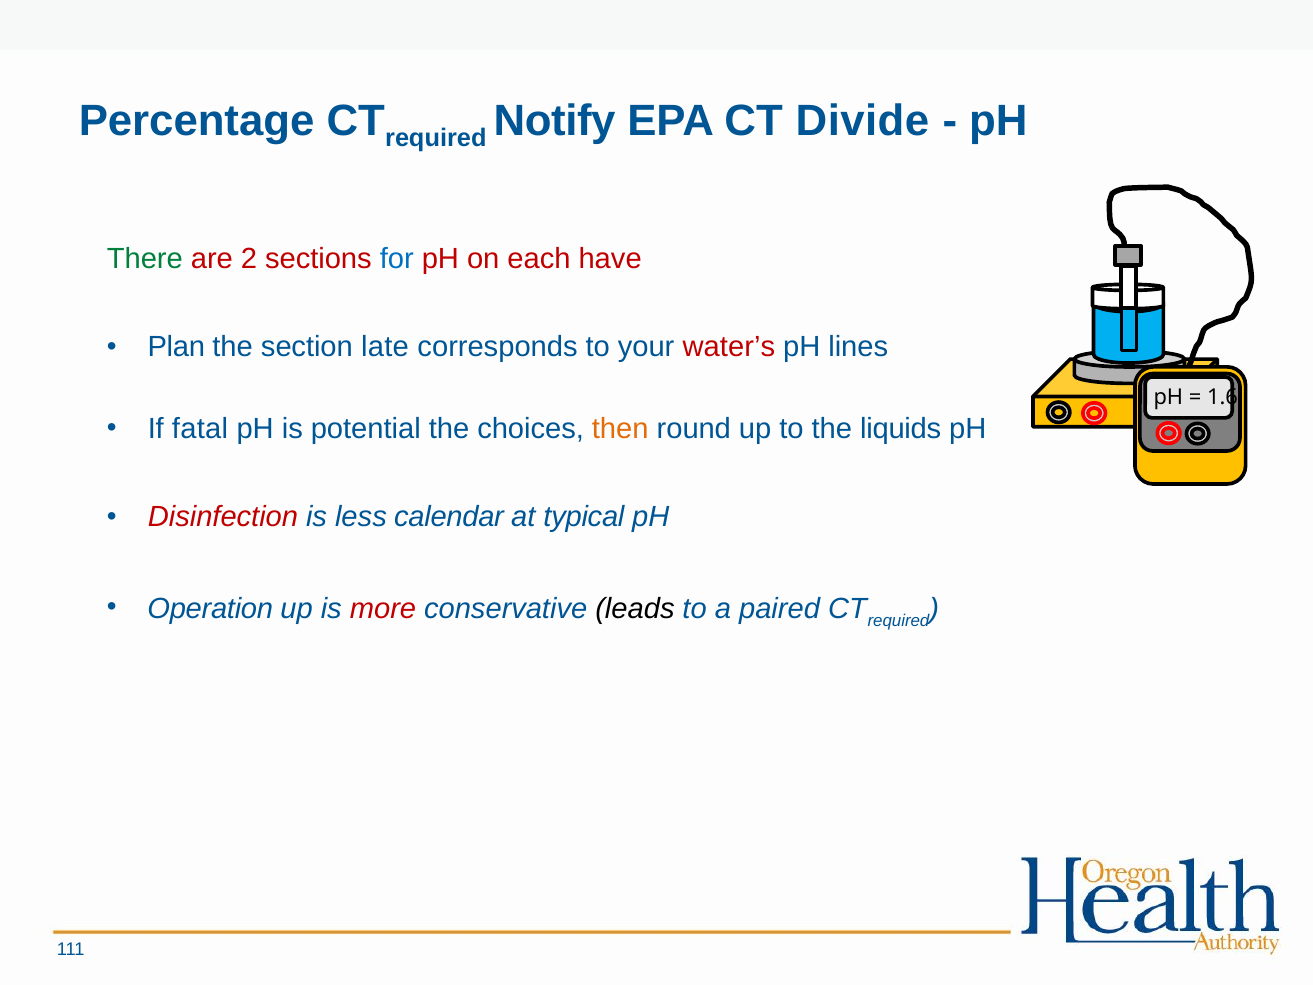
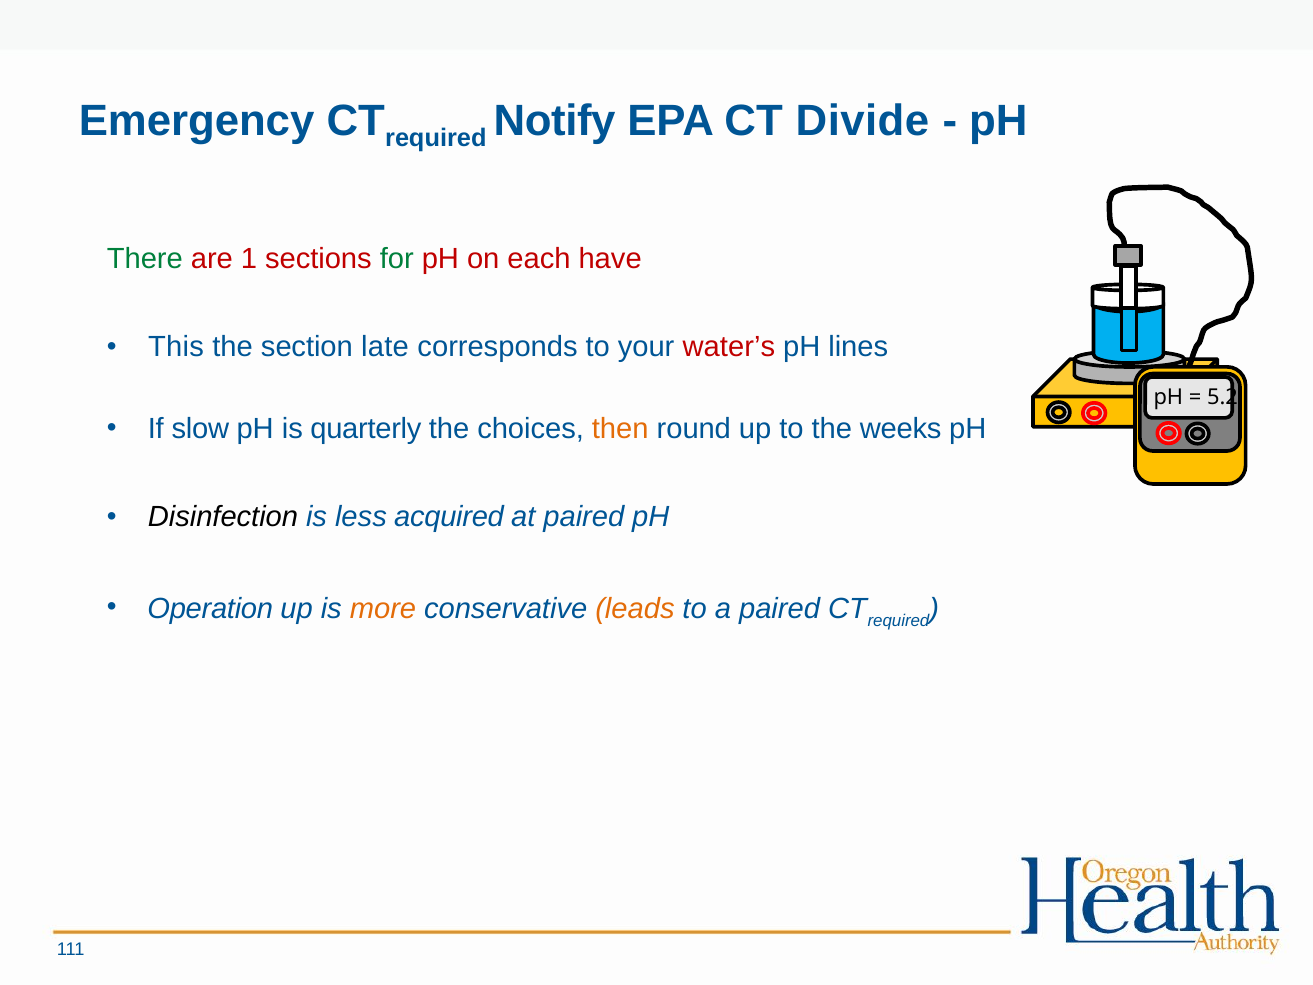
Percentage: Percentage -> Emergency (197, 121)
2: 2 -> 1 (249, 258)
for colour: blue -> green (397, 258)
Plan: Plan -> This (176, 347)
1.6: 1.6 -> 5.2 (1222, 397)
fatal: fatal -> slow (200, 428)
potential: potential -> quarterly (366, 428)
liquids: liquids -> weeks (901, 428)
Disinfection colour: red -> black (223, 517)
calendar: calendar -> acquired (449, 517)
at typical: typical -> paired (584, 517)
more colour: red -> orange (383, 609)
leads colour: black -> orange (635, 609)
